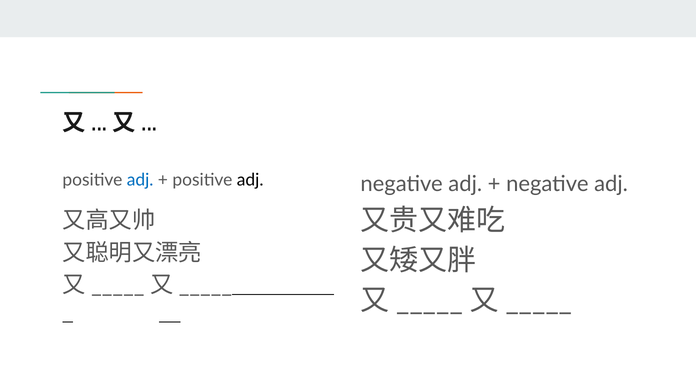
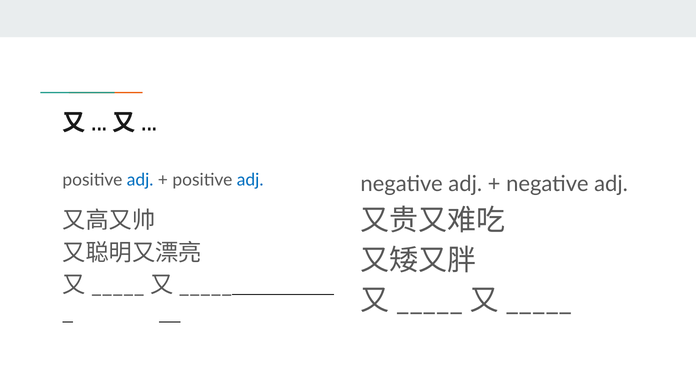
adj colour: black -> blue (250, 180)
